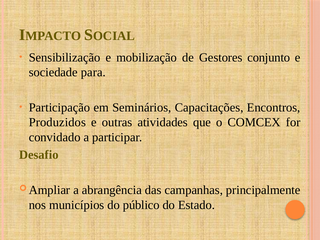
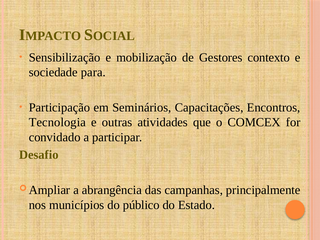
conjunto: conjunto -> contexto (269, 57)
Produzidos: Produzidos -> Tecnologia (57, 122)
